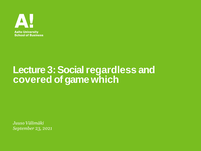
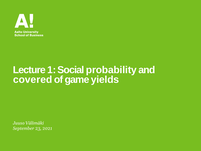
3: 3 -> 1 (52, 70)
regardless: regardless -> probability (111, 70)
which: which -> yields (105, 79)
